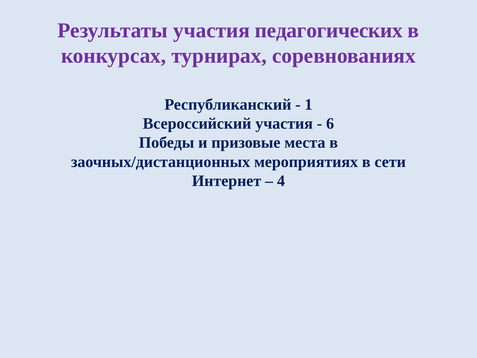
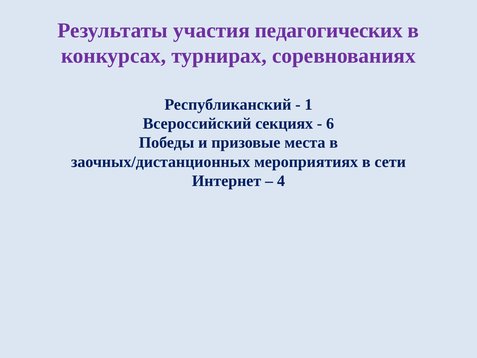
Всероссийский участия: участия -> секциях (284, 123)
